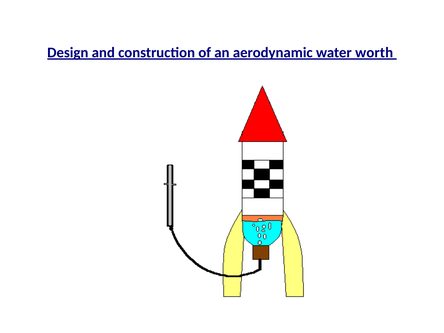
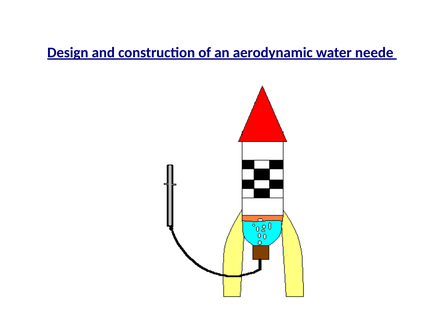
worth: worth -> neede (374, 53)
